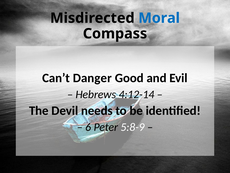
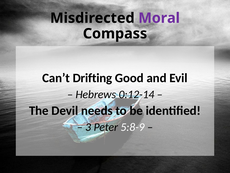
Moral colour: blue -> purple (159, 18)
Danger: Danger -> Drifting (92, 78)
4:12-14: 4:12-14 -> 0:12-14 (137, 94)
6: 6 -> 3 (88, 127)
